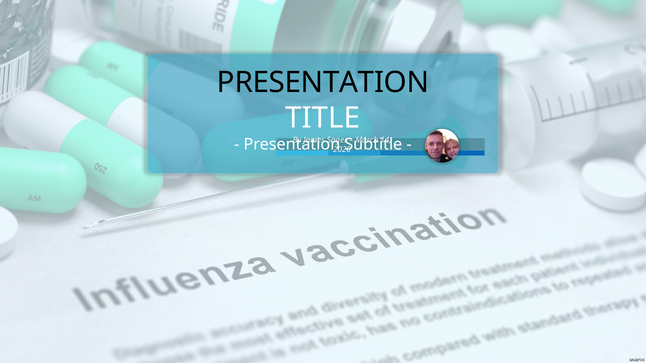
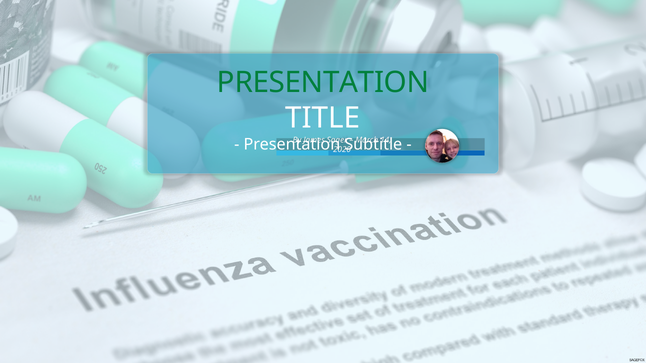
PRESENTATION colour: black -> green (323, 82)
